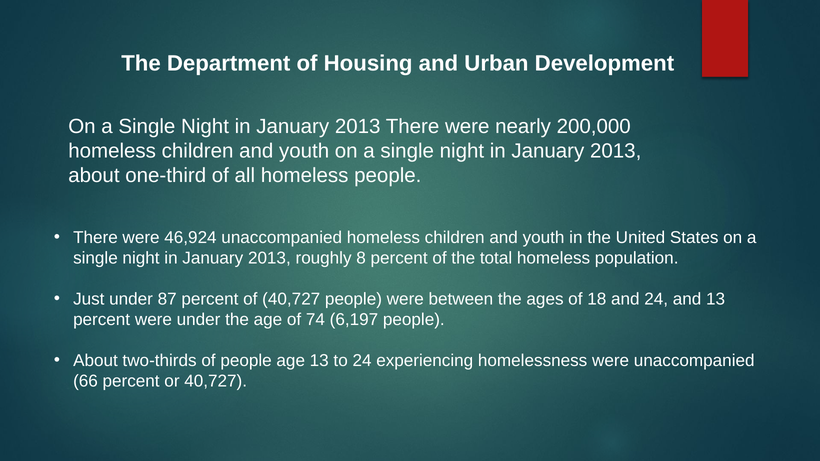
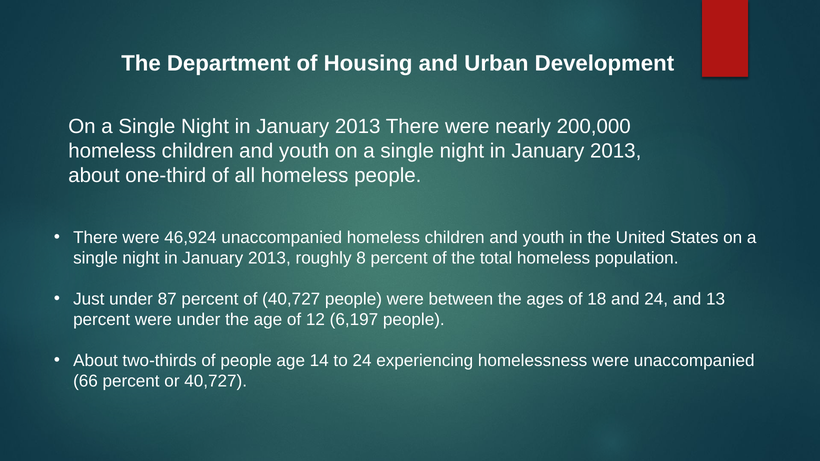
74: 74 -> 12 (315, 320)
age 13: 13 -> 14 (319, 361)
